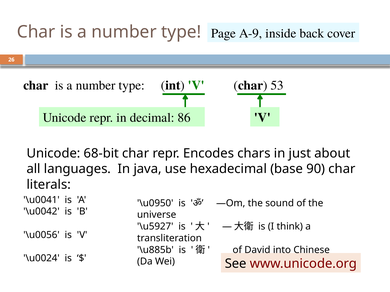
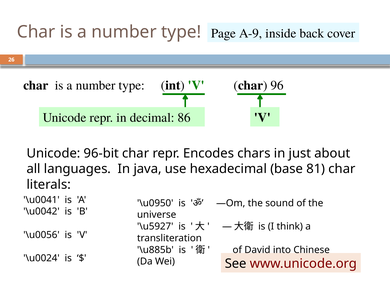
53: 53 -> 96 (277, 85)
68-bit: 68-bit -> 96-bit (101, 154)
90: 90 -> 81 (316, 169)
